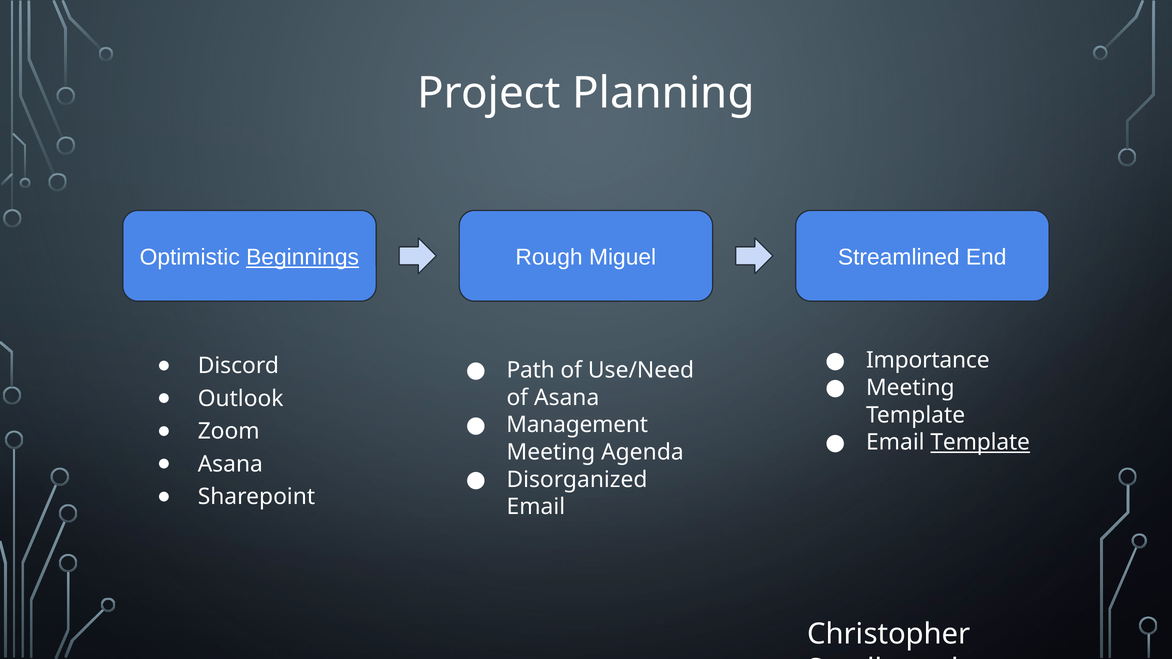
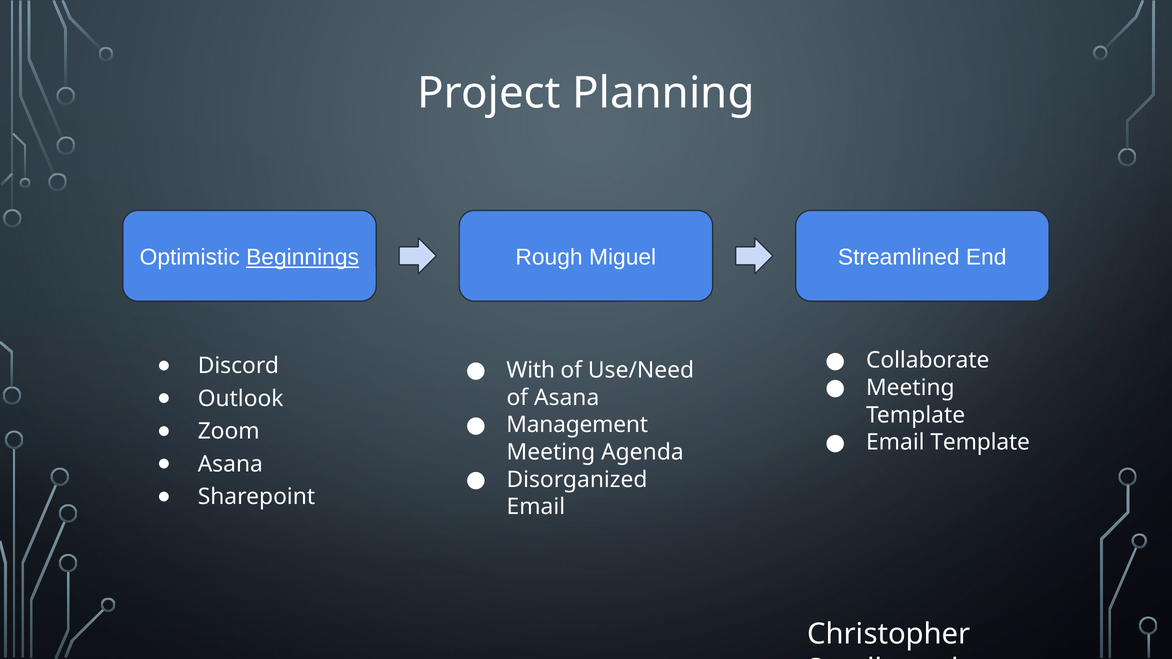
Importance: Importance -> Collaborate (928, 360)
Path: Path -> With (531, 370)
Template underline: present -> none (980, 443)
